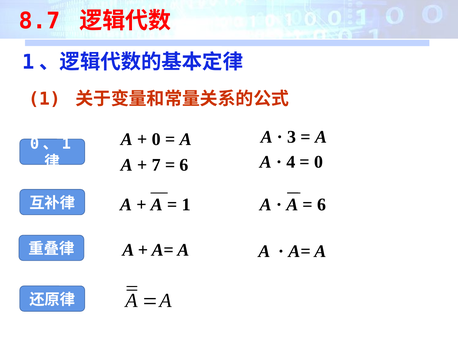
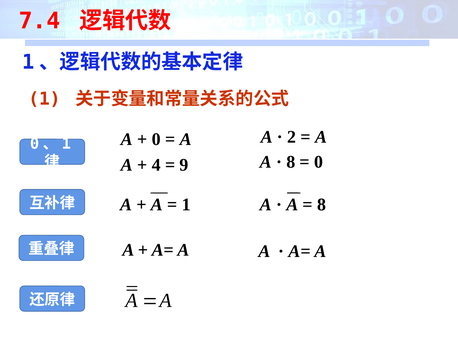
8.7: 8.7 -> 7.4 (40, 21)
3: 3 -> 2 (292, 137)
4: 4 -> 8 (291, 162)
7: 7 -> 4 (156, 165)
6: 6 -> 9 (184, 165)
6: 6 -> 8 (322, 205)
